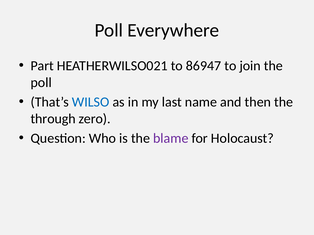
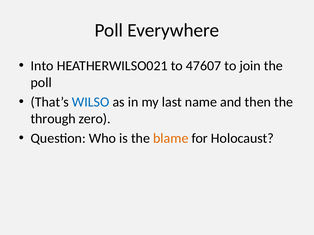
Part: Part -> Into (42, 66)
86947: 86947 -> 47607 (204, 66)
blame colour: purple -> orange (171, 138)
